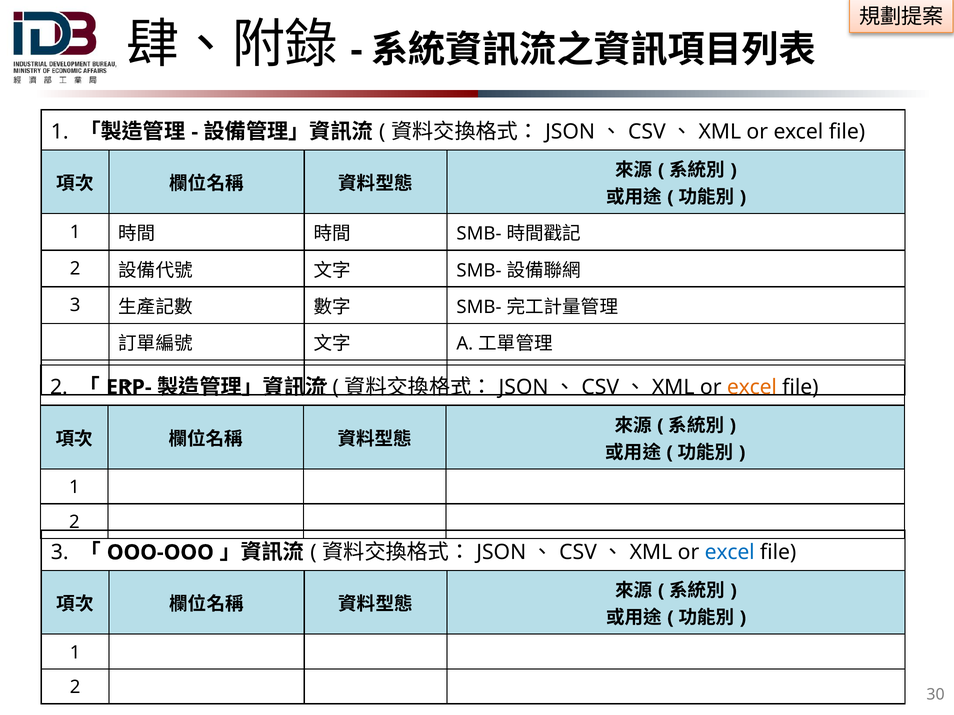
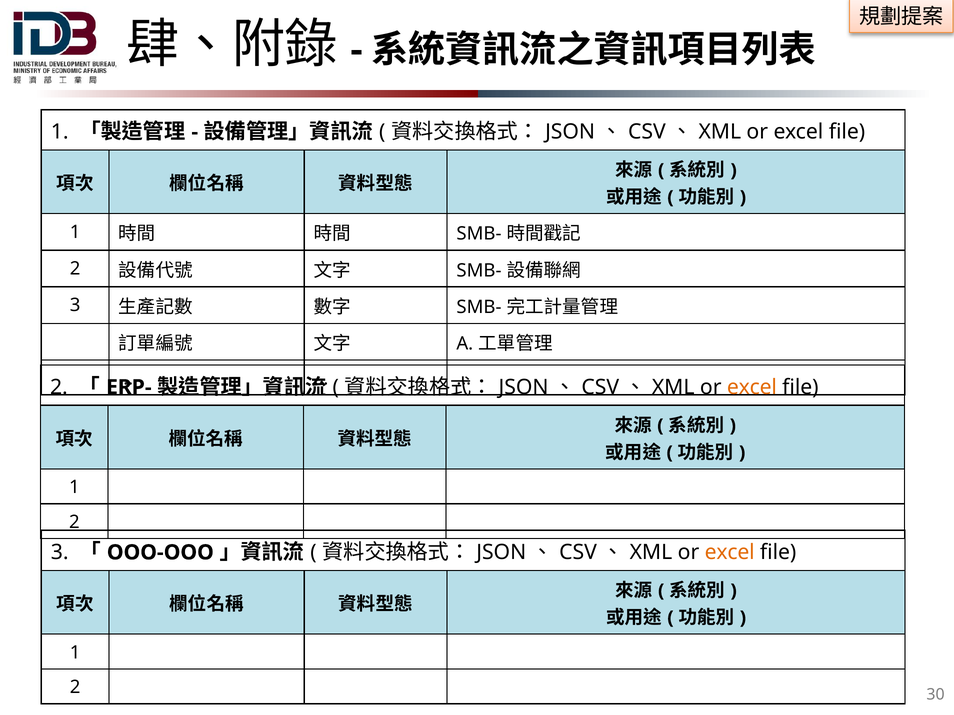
excel colour: blue -> orange (730, 553)
